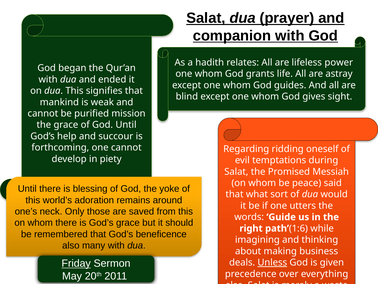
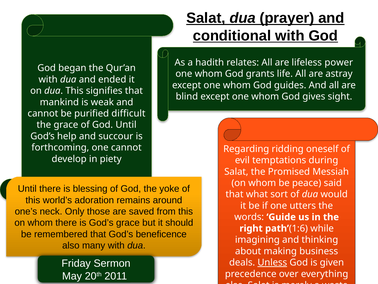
companion: companion -> conditional (232, 36)
mission: mission -> difficult (128, 113)
Friday underline: present -> none (76, 263)
